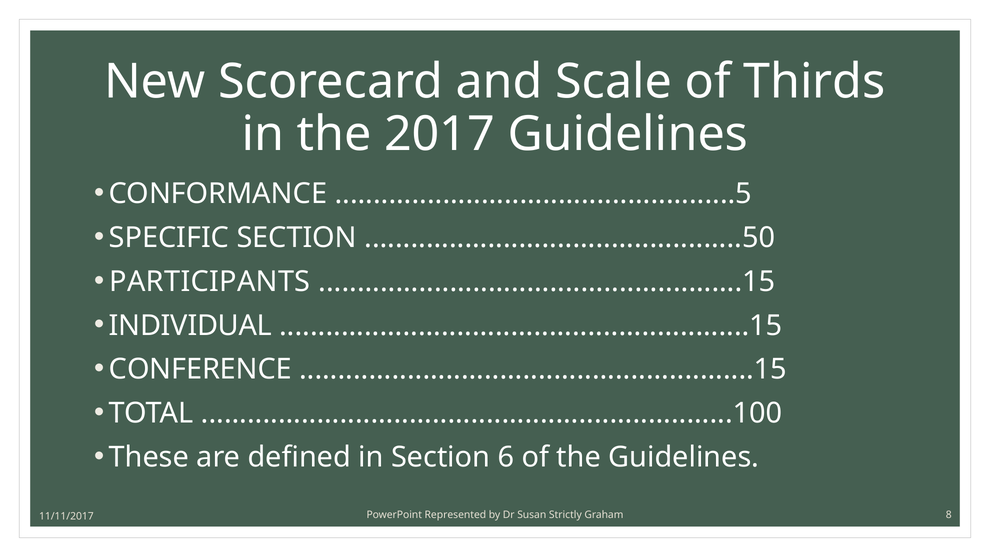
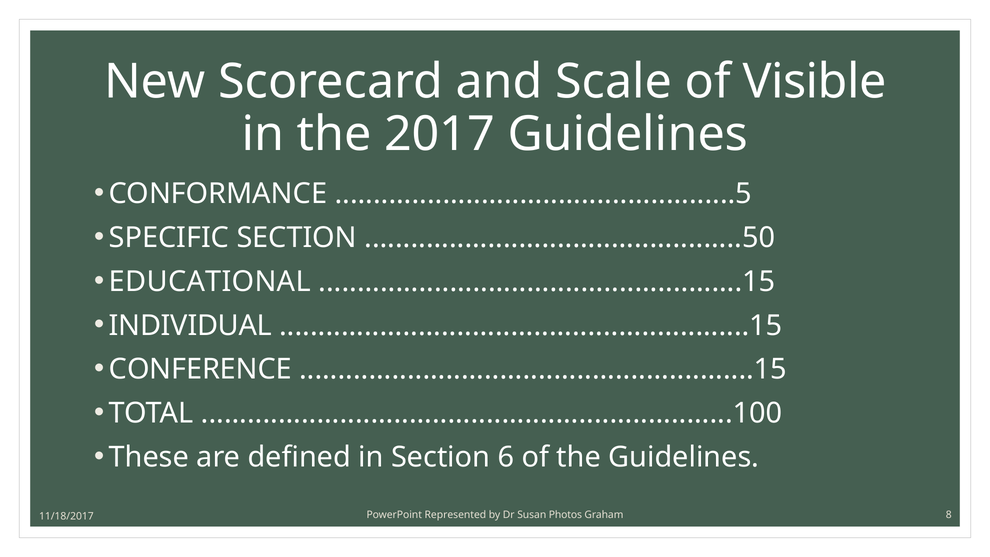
Thirds: Thirds -> Visible (815, 82)
PARTICIPANTS: PARTICIPANTS -> EDUCATIONAL (210, 282)
Strictly: Strictly -> Photos (565, 515)
11/11/2017: 11/11/2017 -> 11/18/2017 (66, 516)
